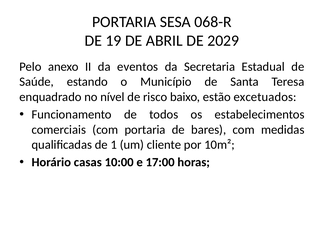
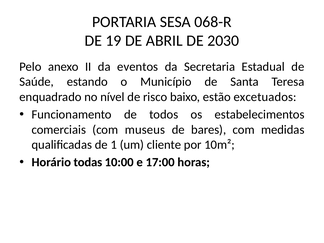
2029: 2029 -> 2030 (223, 41)
com portaria: portaria -> museus (145, 130)
casas: casas -> todas (88, 162)
